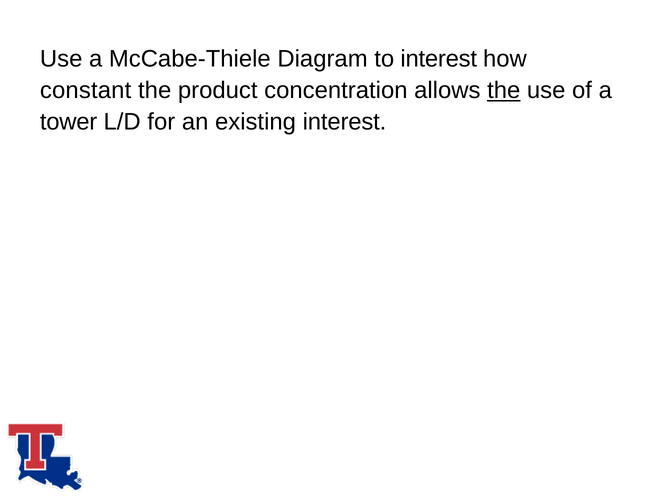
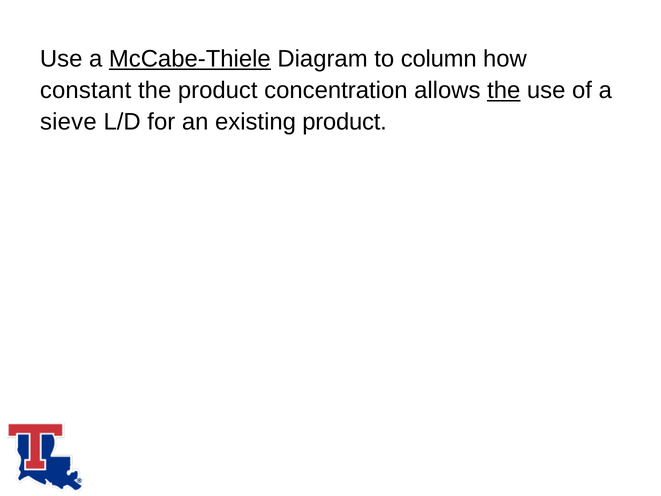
McCabe-Thiele underline: none -> present (190, 59)
to interest: interest -> column (439, 59)
tower: tower -> sieve (68, 122)
existing interest: interest -> product (345, 122)
